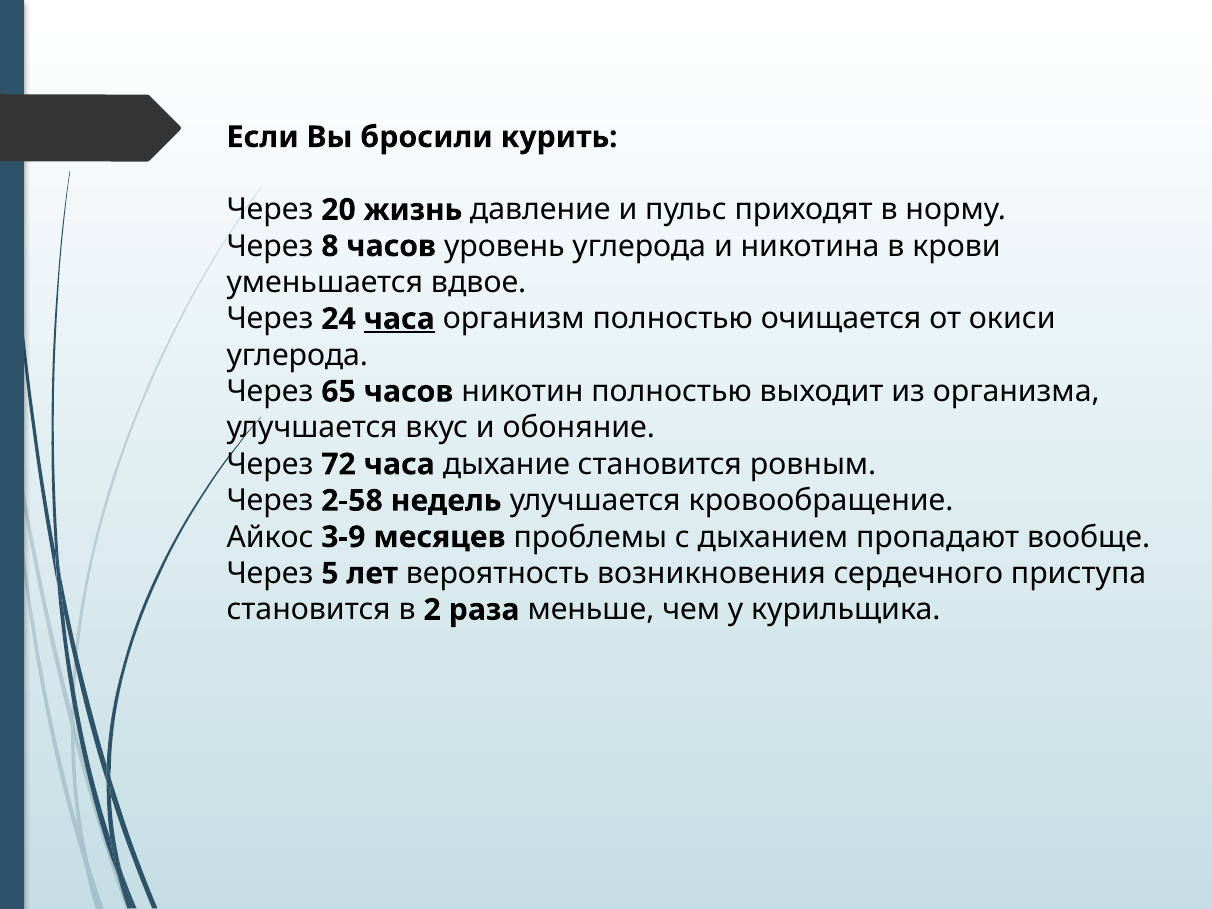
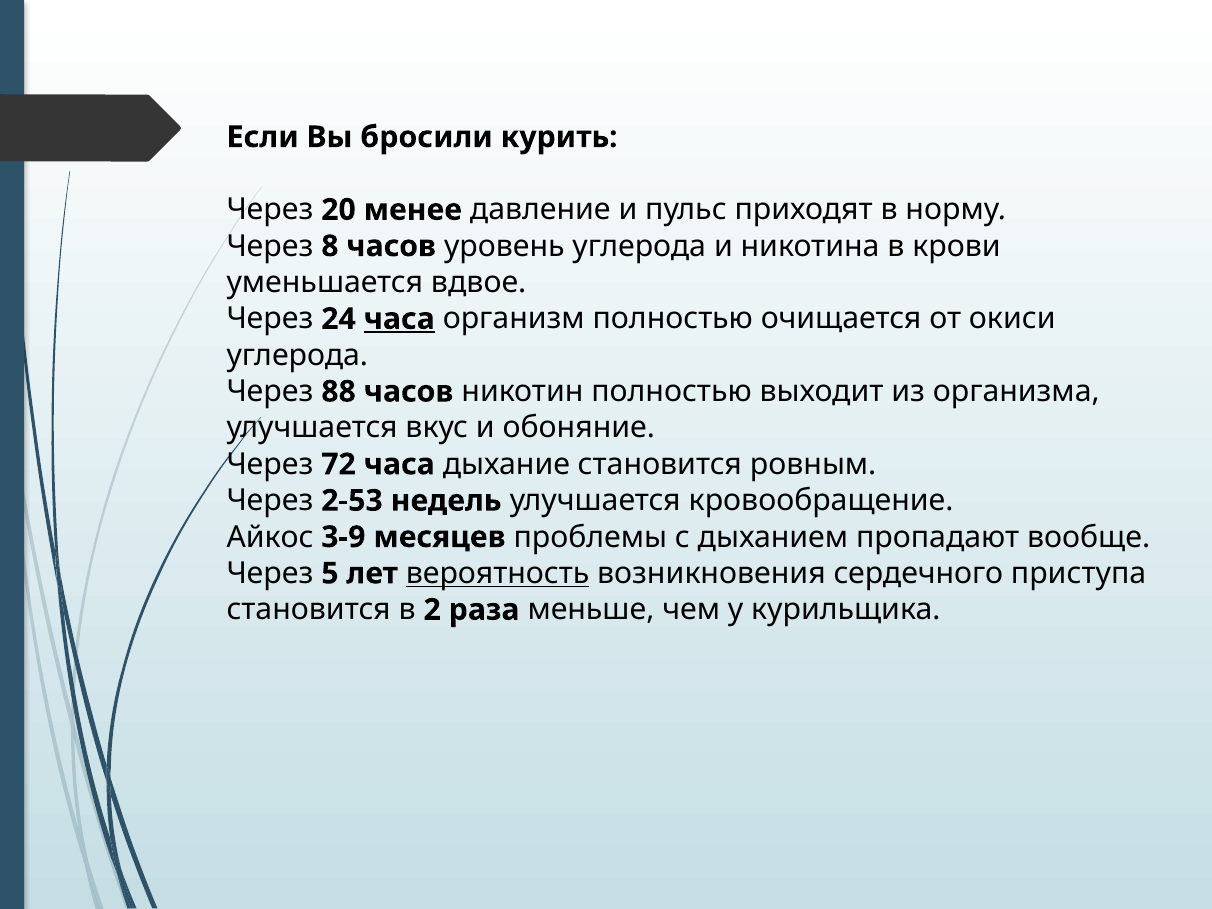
жизнь: жизнь -> менее (413, 210)
65: 65 -> 88 (339, 392)
2-58: 2-58 -> 2-53 (352, 501)
вероятность underline: none -> present (498, 573)
